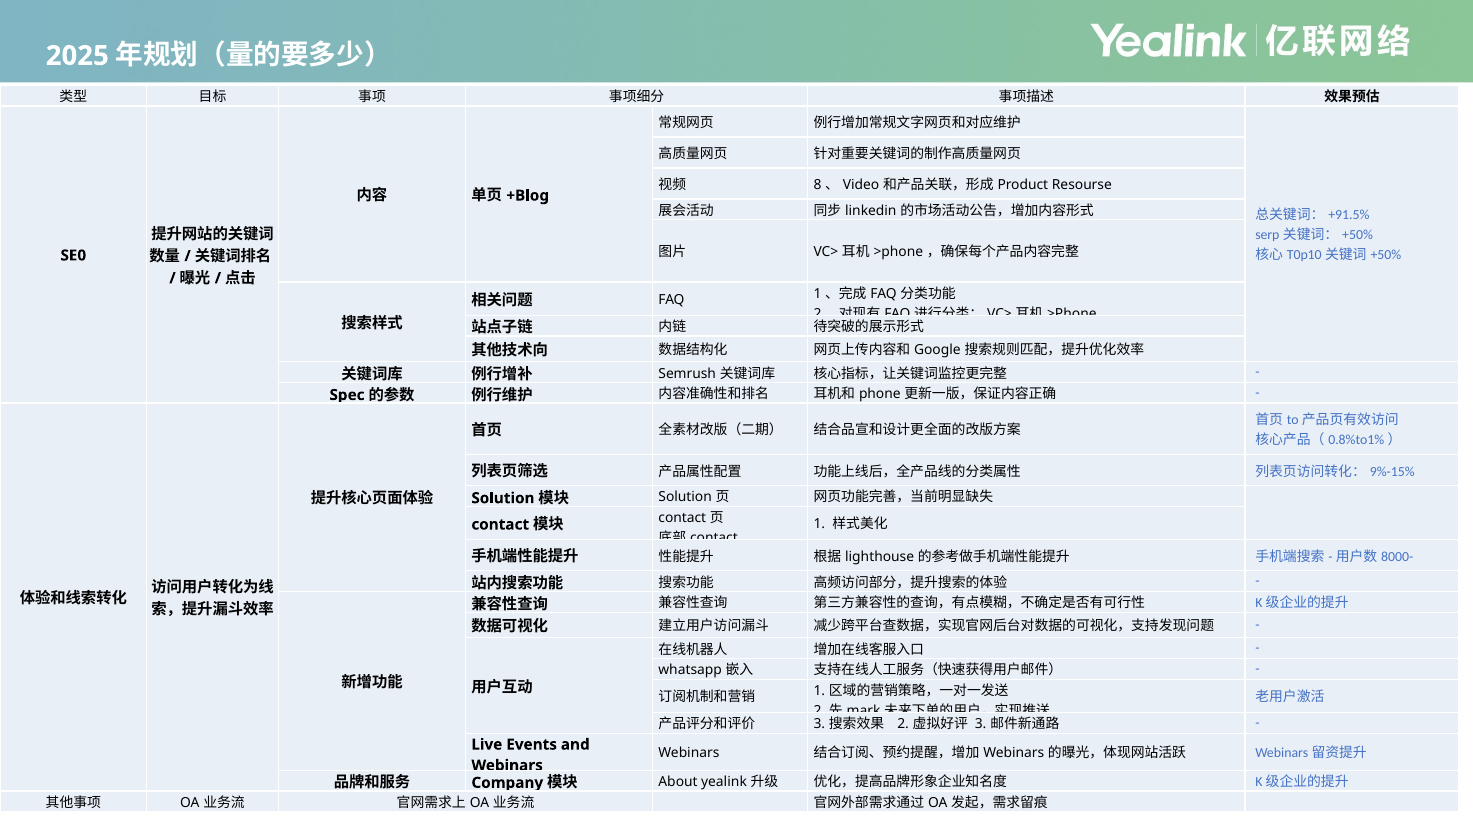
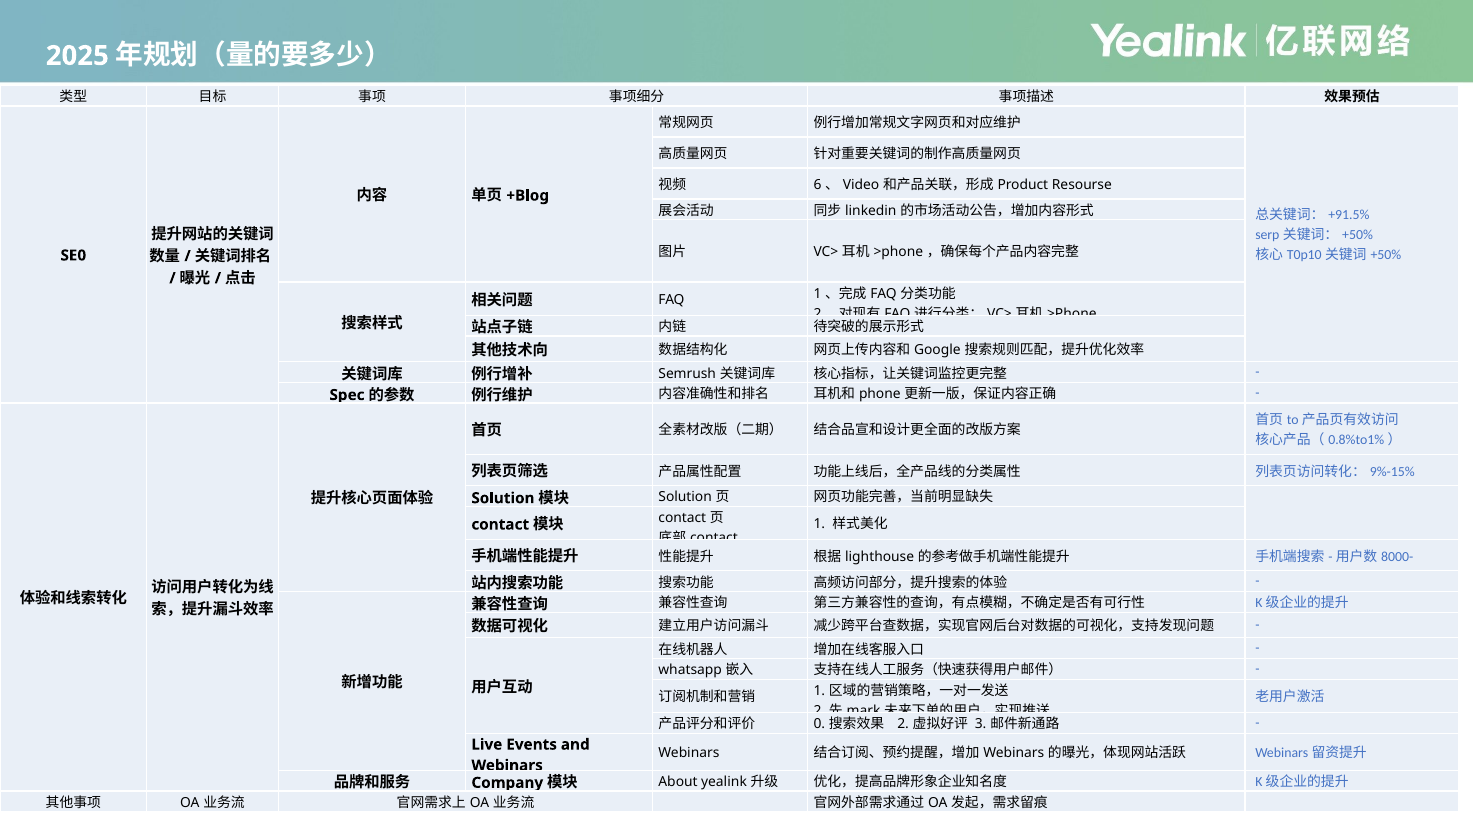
8: 8 -> 6 (818, 185)
3: 3 -> 0 (819, 724)
